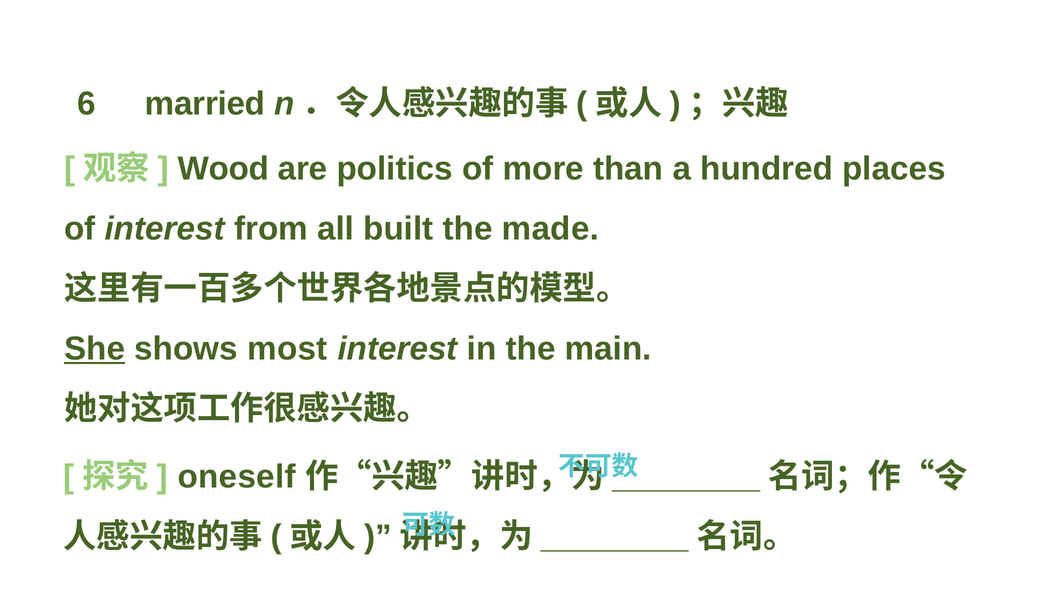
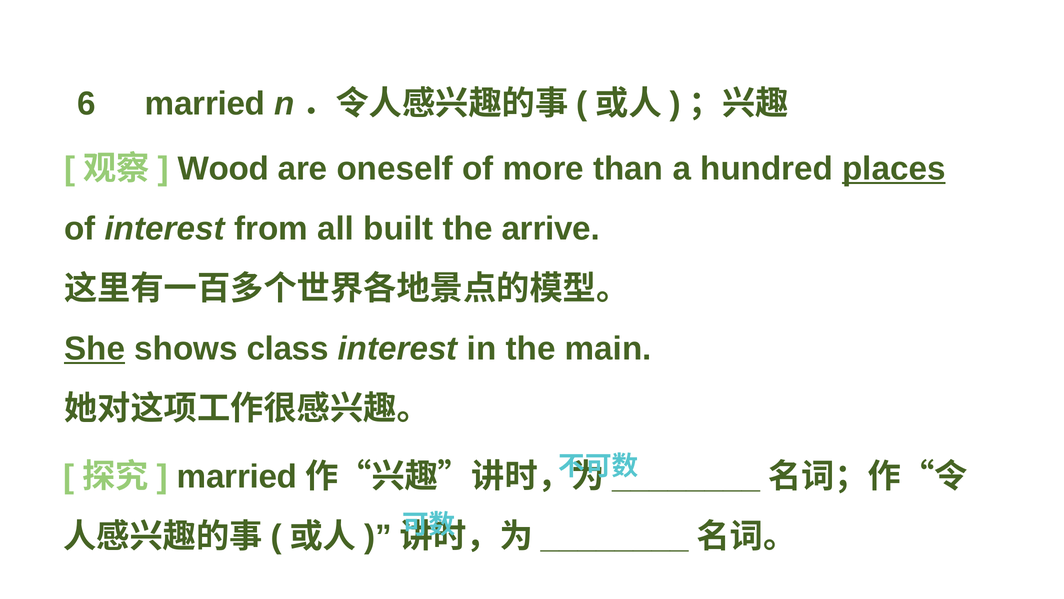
politics: politics -> oneself (395, 169)
places underline: none -> present (894, 169)
made: made -> arrive (551, 229)
most: most -> class (288, 348)
oneself: oneself -> married (237, 476)
